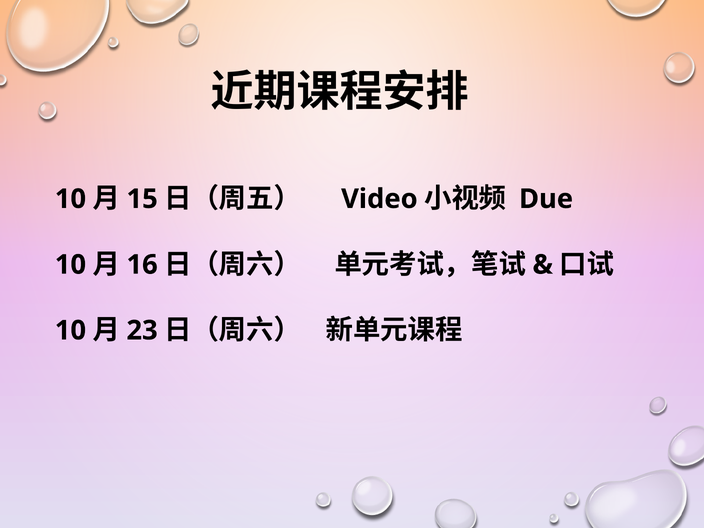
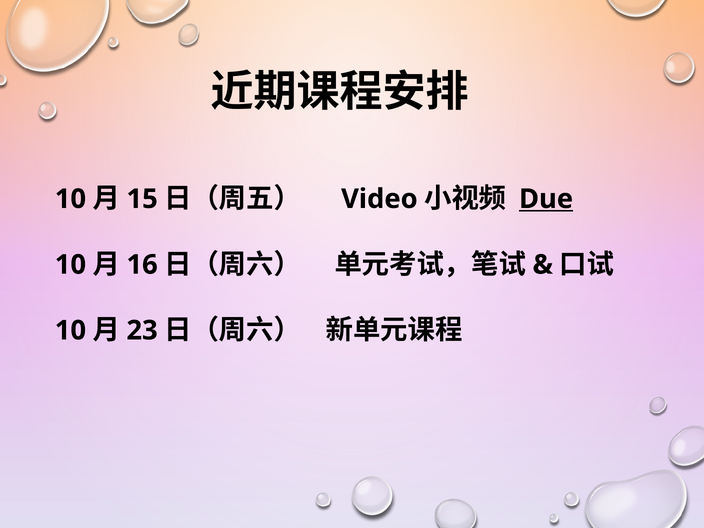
Due underline: none -> present (546, 199)
